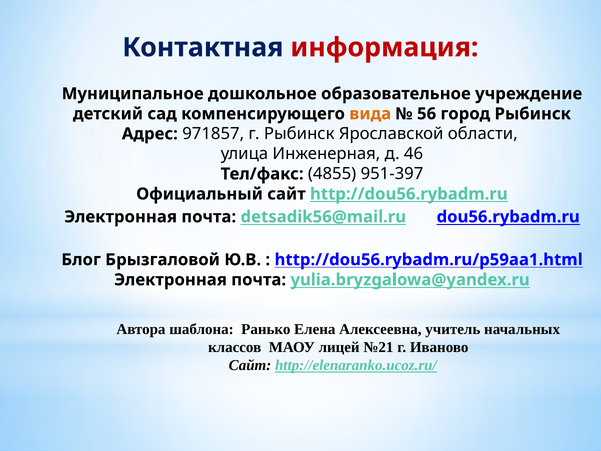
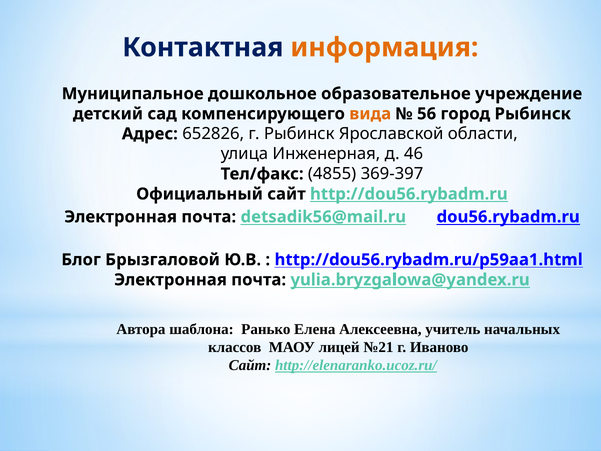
информация colour: red -> orange (384, 47)
971857: 971857 -> 652826 (213, 134)
951-397: 951-397 -> 369-397 (392, 174)
